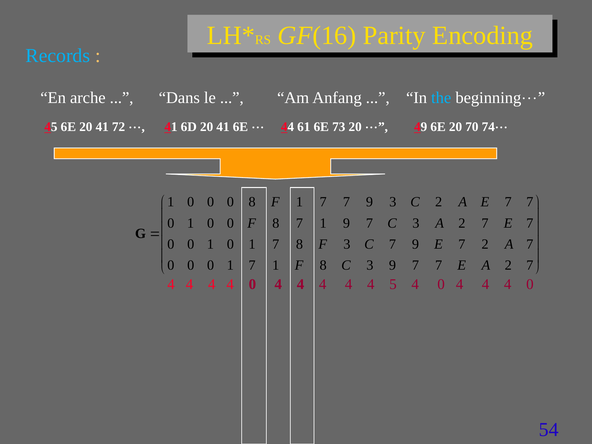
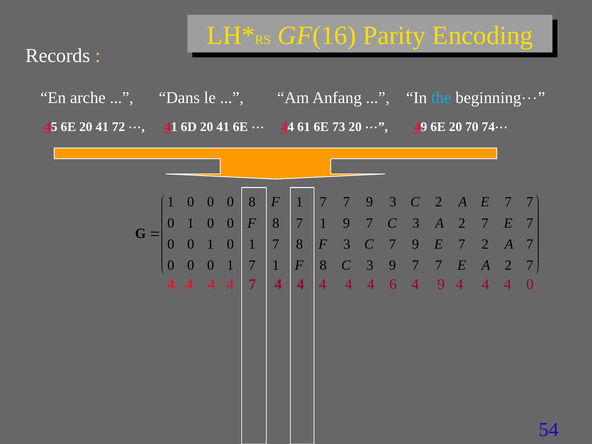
Records colour: light blue -> white (58, 56)
0: 0 -> 7 (252, 284)
5: 5 -> 6 (393, 284)
0: 0 -> 9 (441, 284)
